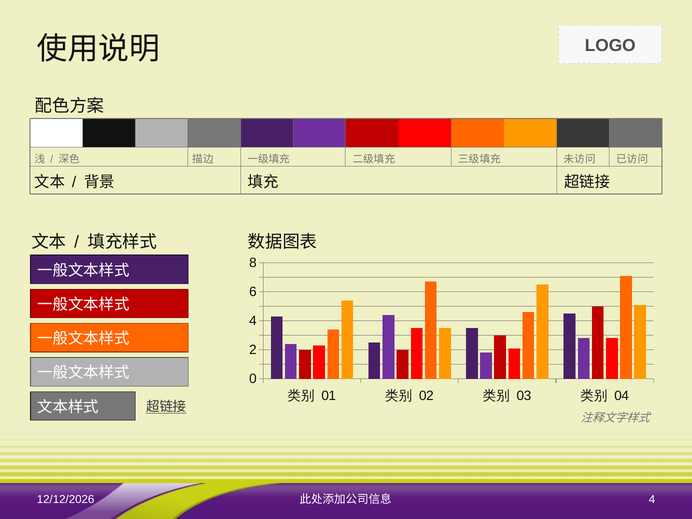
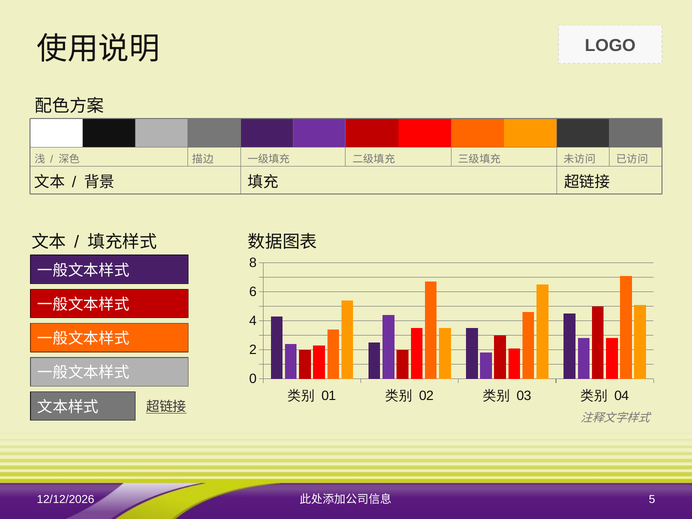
4: 4 -> 5 (652, 499)
